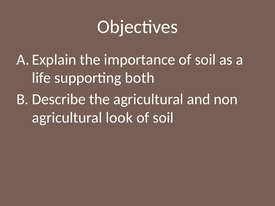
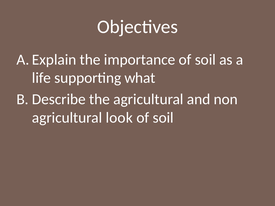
both: both -> what (140, 78)
